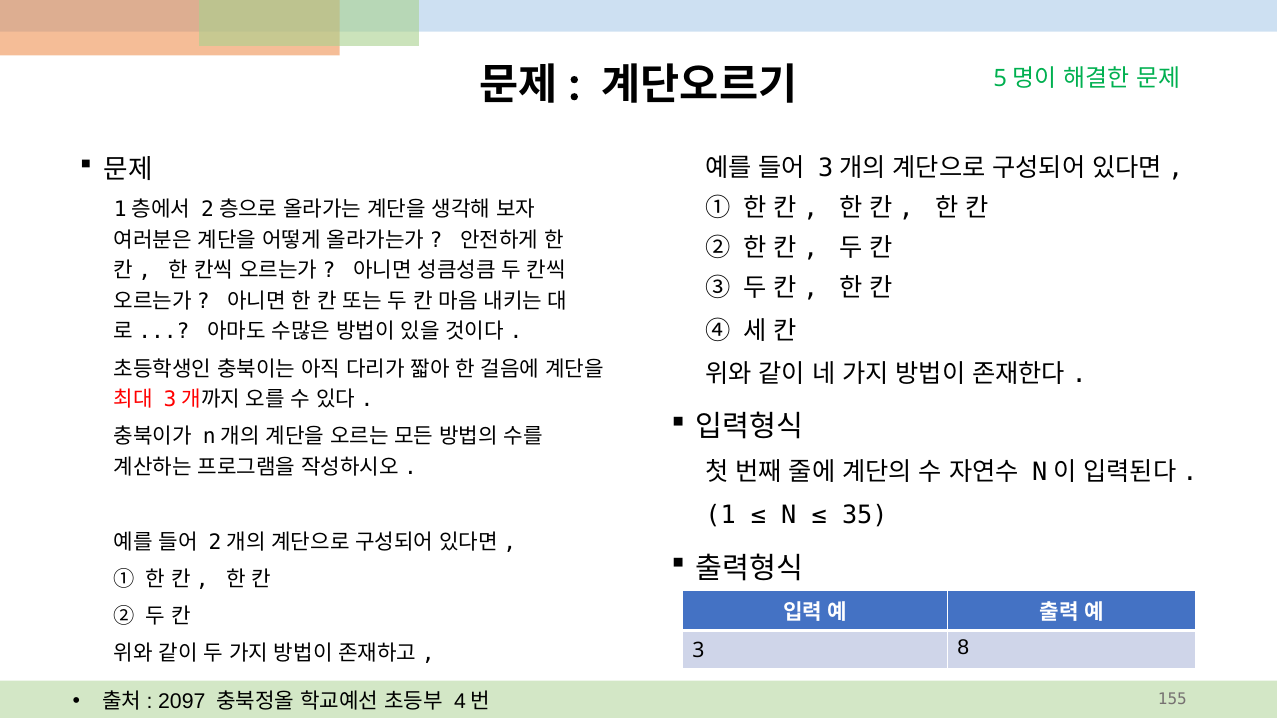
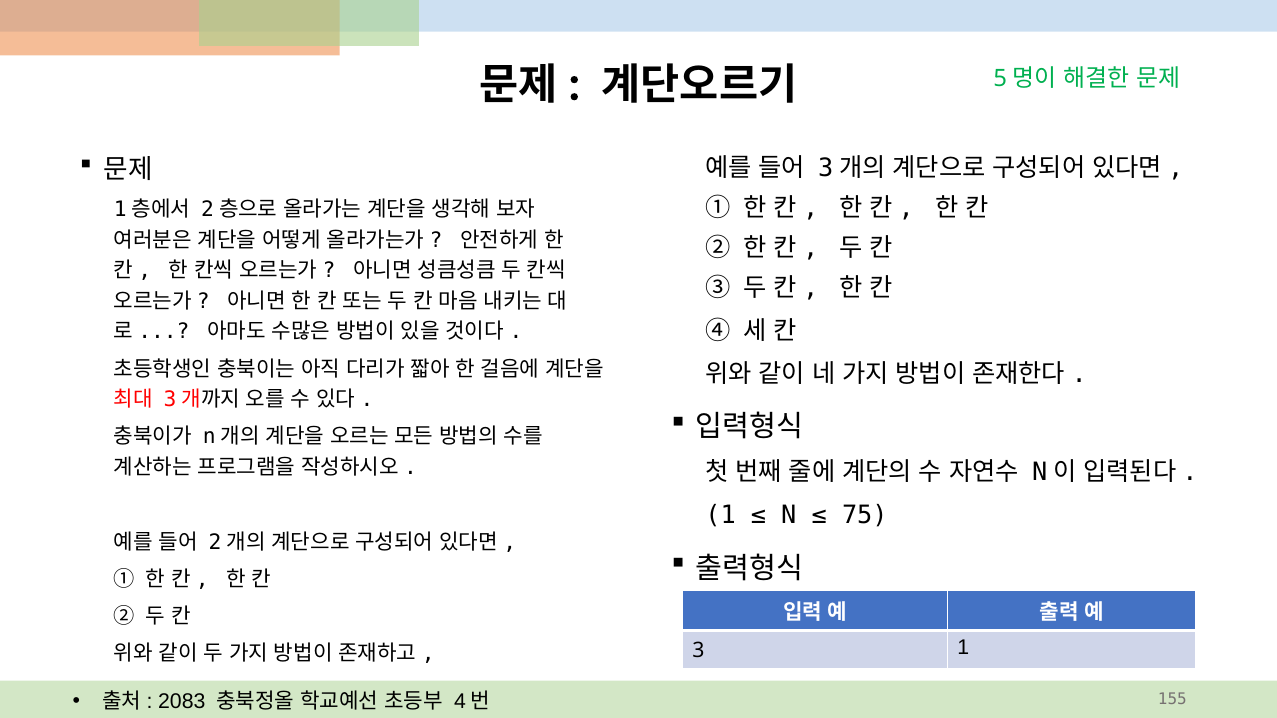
35: 35 -> 75 (865, 515)
3 8: 8 -> 1 (963, 647)
2097: 2097 -> 2083 (182, 702)
